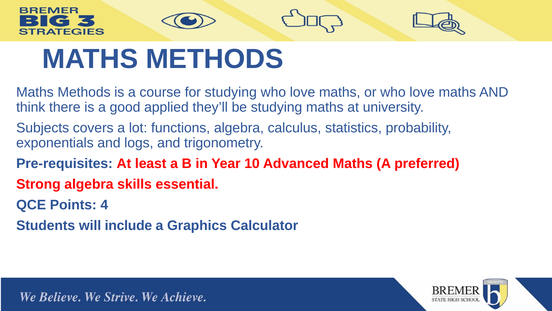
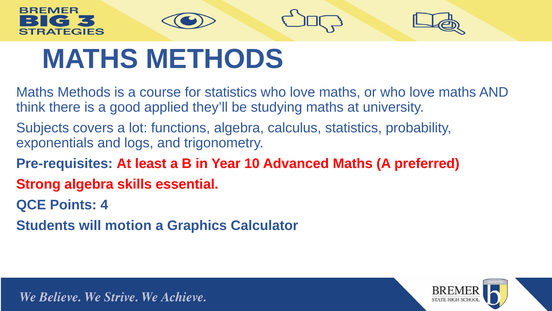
for studying: studying -> statistics (231, 92)
include: include -> motion (128, 225)
